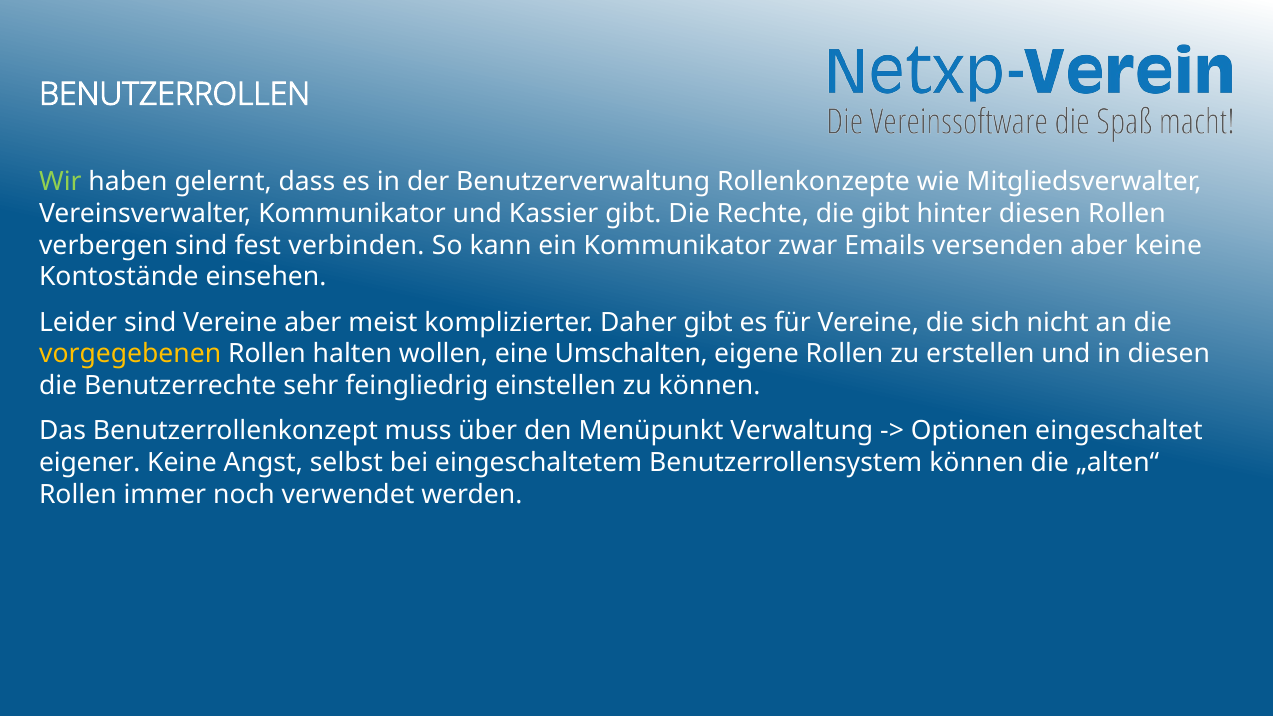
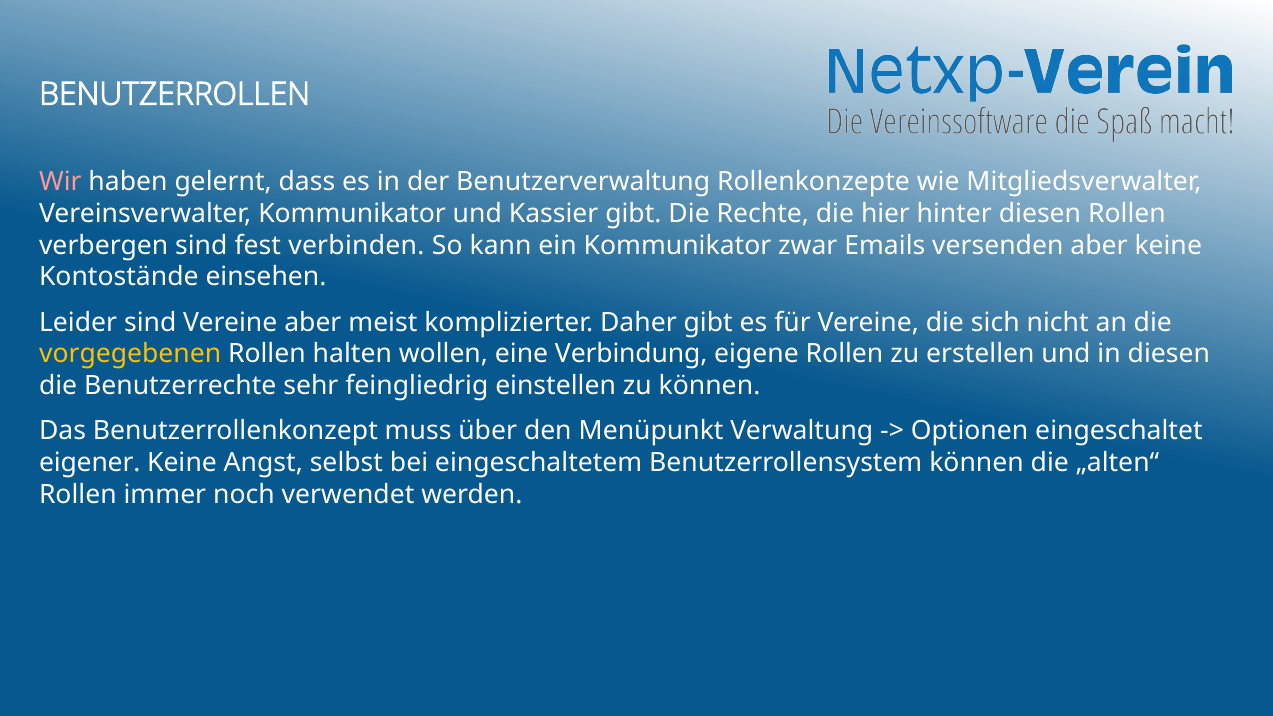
Wir colour: light green -> pink (60, 182)
die gibt: gibt -> hier (885, 214)
Umschalten: Umschalten -> Verbindung (631, 354)
